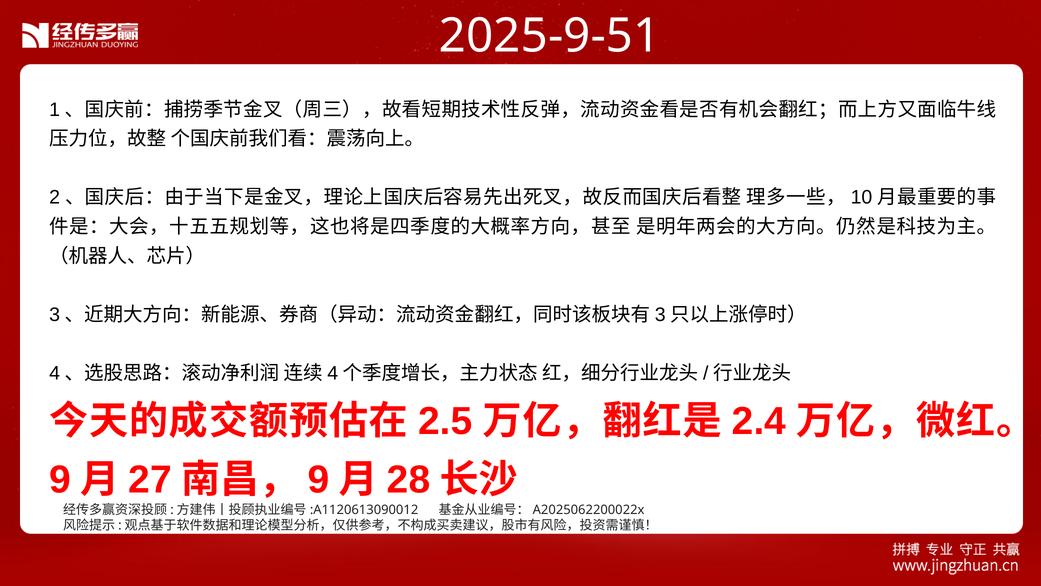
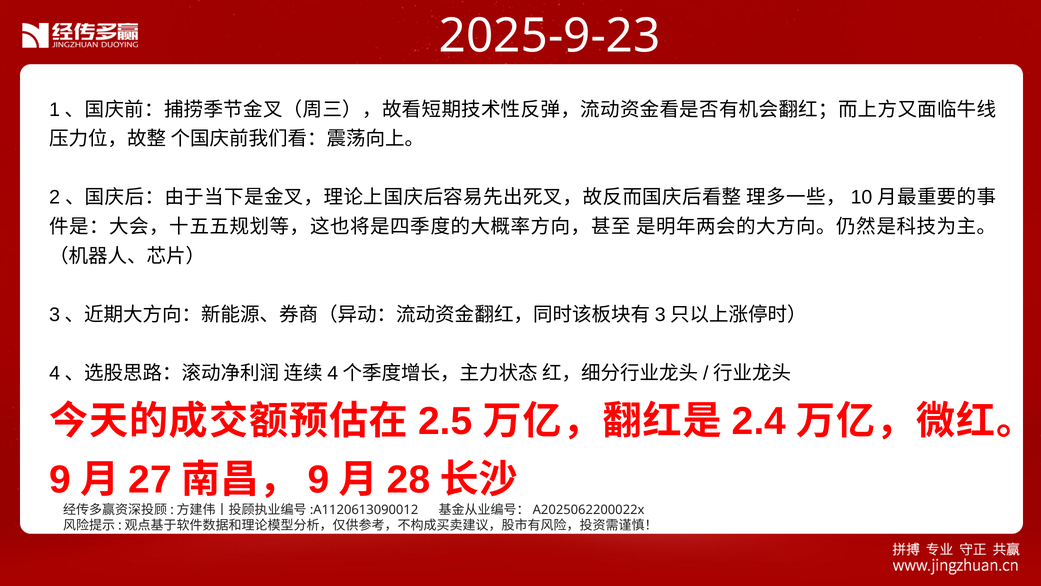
2025-9-51: 2025-9-51 -> 2025-9-23 (550, 36)
